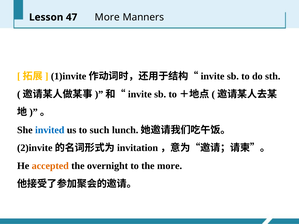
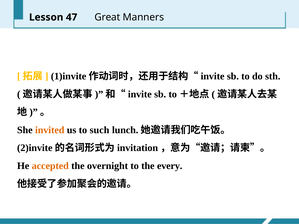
47 More: More -> Great (107, 17)
invited colour: blue -> orange (50, 130)
the more: more -> every (170, 166)
